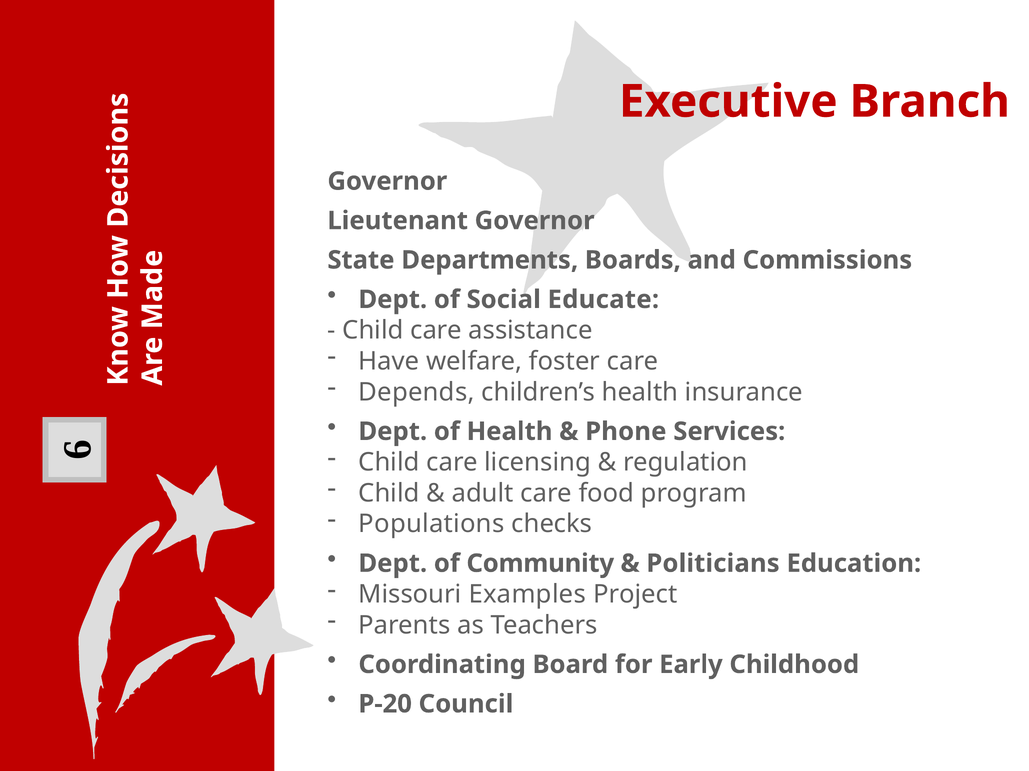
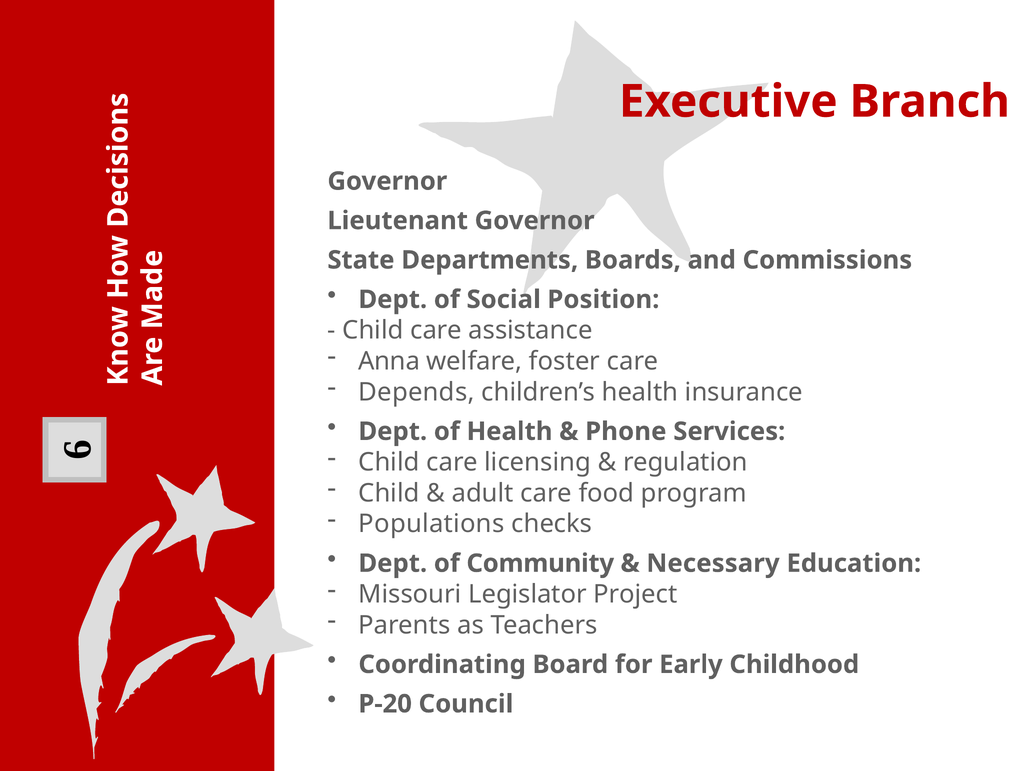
Educate: Educate -> Position (603, 300)
Have: Have -> Anna (389, 362)
Politicians: Politicians -> Necessary (713, 564)
Examples: Examples -> Legislator (527, 595)
